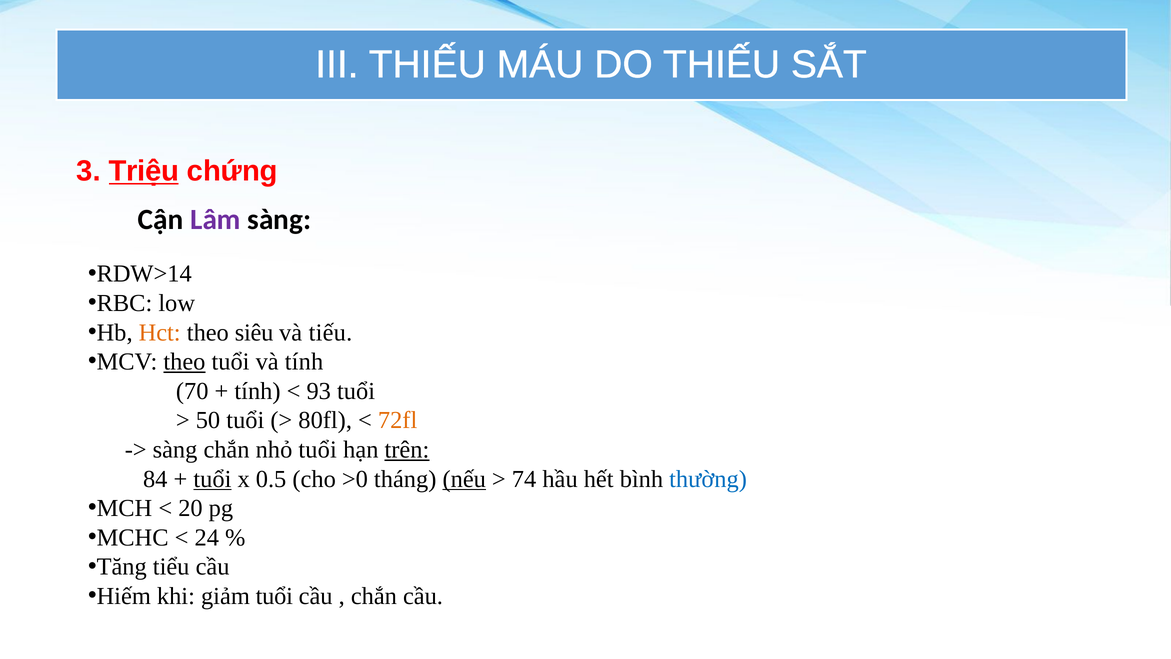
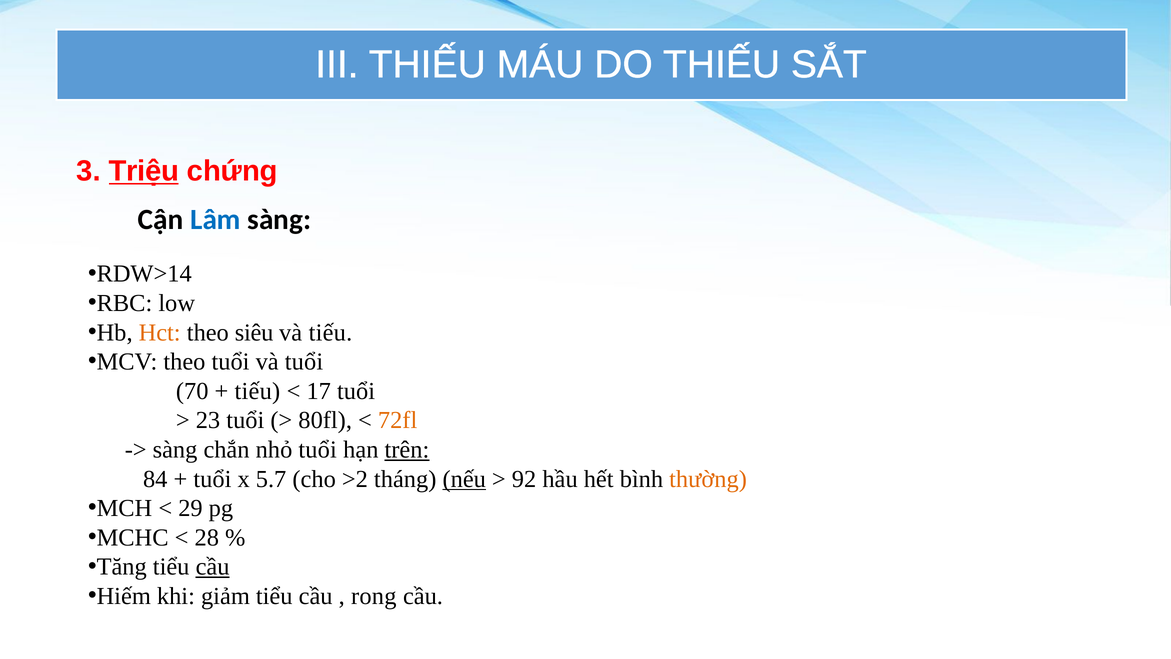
Lâm colour: purple -> blue (216, 219)
theo underline: present -> none (184, 362)
và tính: tính -> tuổi (304, 362)
tính: tính -> tiếu (257, 391)
93: 93 -> 17 (319, 391)
50: 50 -> 23 (208, 420)
tuổi underline: present -> none (212, 479)
0.5: 0.5 -> 5.7 (271, 479)
>0: >0 -> >2 (355, 479)
74: 74 -> 92 (524, 479)
thường colour: blue -> orange (708, 479)
20: 20 -> 29 (190, 508)
24: 24 -> 28 (207, 537)
cầu underline: none -> present (213, 567)
giảm tuổi: tuổi -> tiểu (274, 596)
chắn: chắn -> rong (374, 596)
